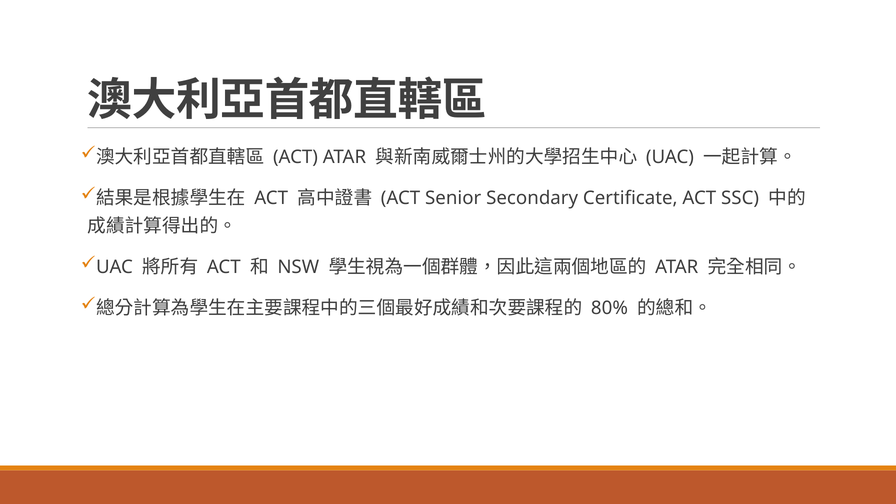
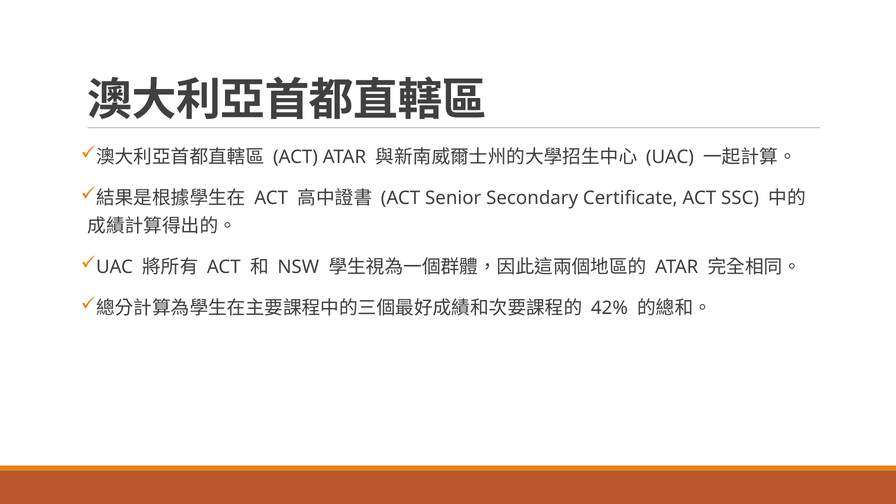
80%: 80% -> 42% (609, 308)
